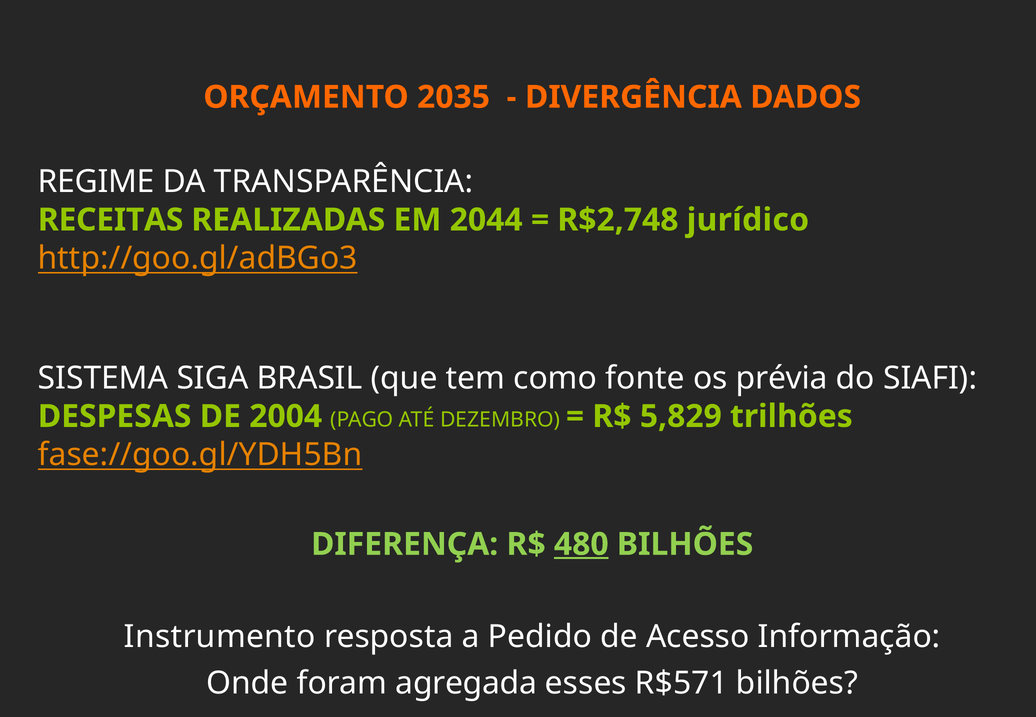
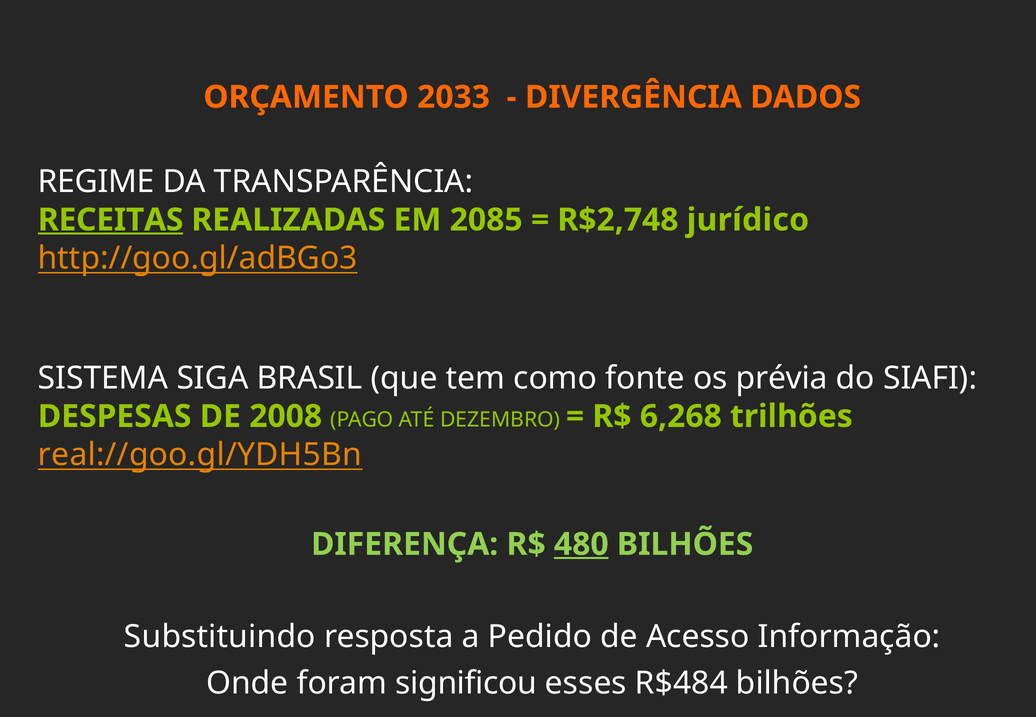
2035: 2035 -> 2033 (454, 97)
RECEITAS underline: none -> present (111, 220)
2044: 2044 -> 2085 (486, 220)
2004: 2004 -> 2008 (286, 416)
5,829: 5,829 -> 6,268 (681, 416)
fase://goo.gl/YDH5Bn: fase://goo.gl/YDH5Bn -> real://goo.gl/YDH5Bn (200, 455)
Instrumento: Instrumento -> Substituindo (220, 637)
agregada: agregada -> significou (466, 683)
R$571: R$571 -> R$484 (681, 683)
